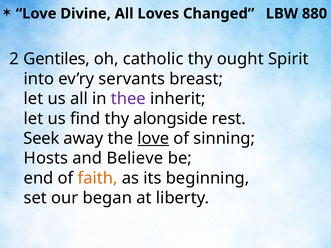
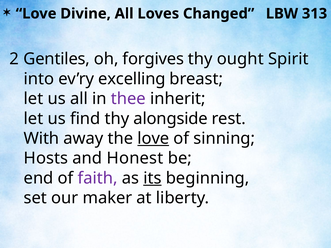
880: 880 -> 313 (315, 14)
catholic: catholic -> forgives (153, 59)
servants: servants -> excelling (132, 79)
Seek: Seek -> With (41, 139)
Believe: Believe -> Honest (135, 158)
faith colour: orange -> purple (98, 178)
its underline: none -> present (152, 178)
began: began -> maker (107, 198)
